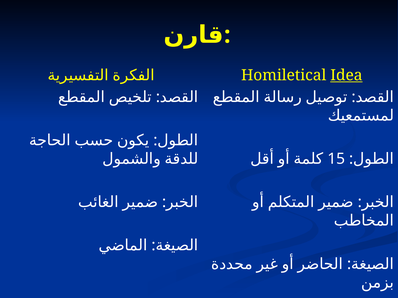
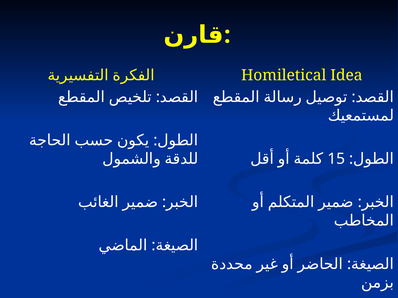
Idea underline: present -> none (346, 75)
